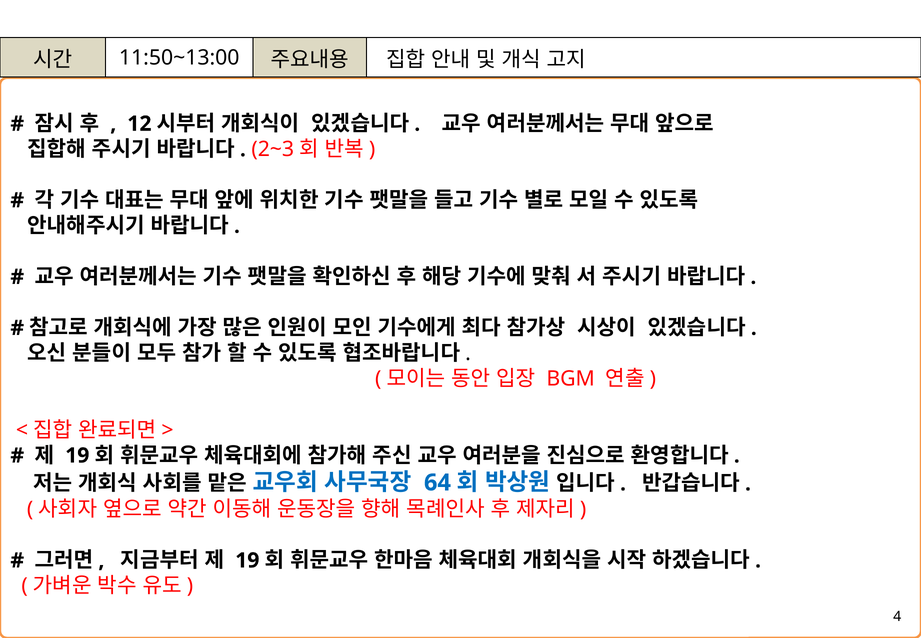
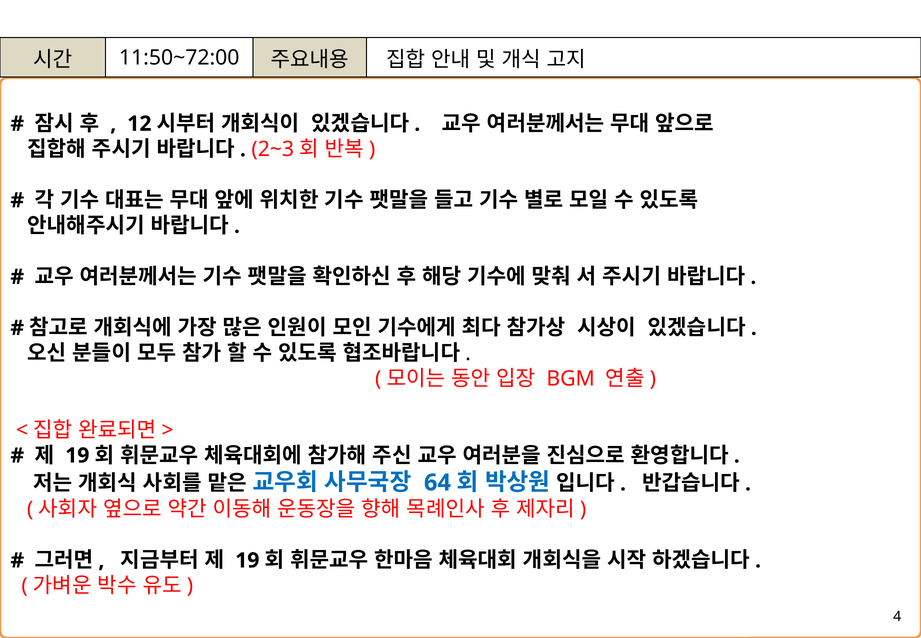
11:50~13:00: 11:50~13:00 -> 11:50~72:00 (179, 58)
